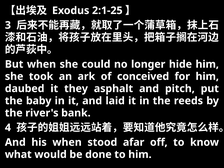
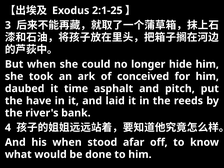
they: they -> time (76, 89)
baby: baby -> have (39, 101)
